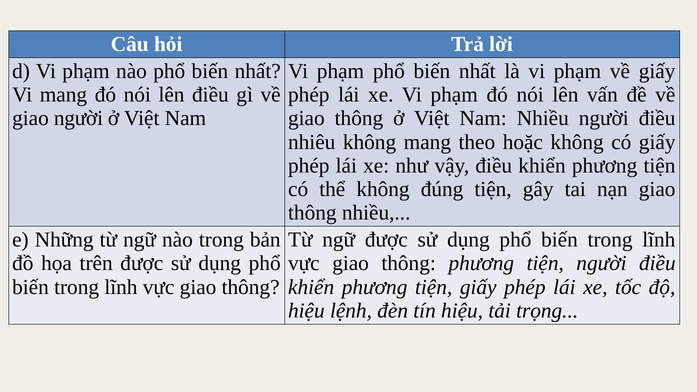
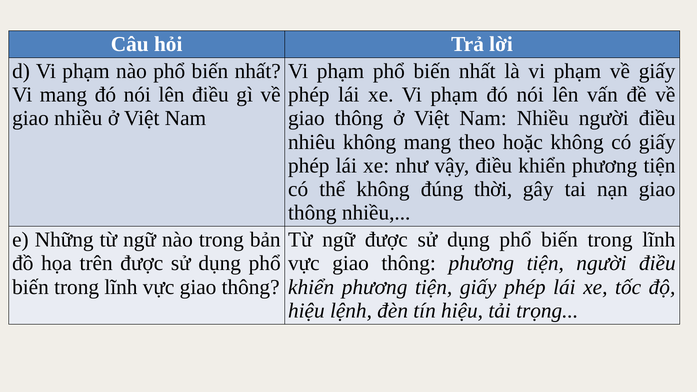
giao người: người -> nhiều (78, 118)
đúng tiện: tiện -> thời (493, 189)
